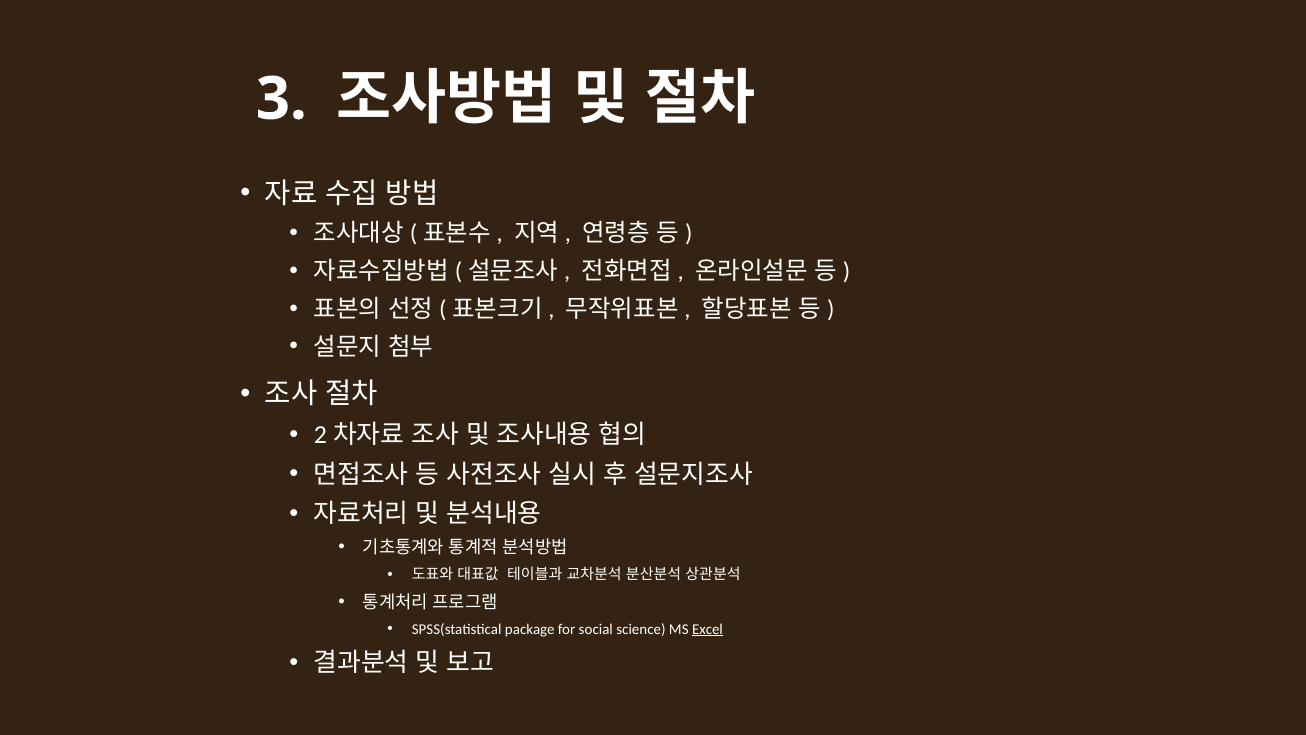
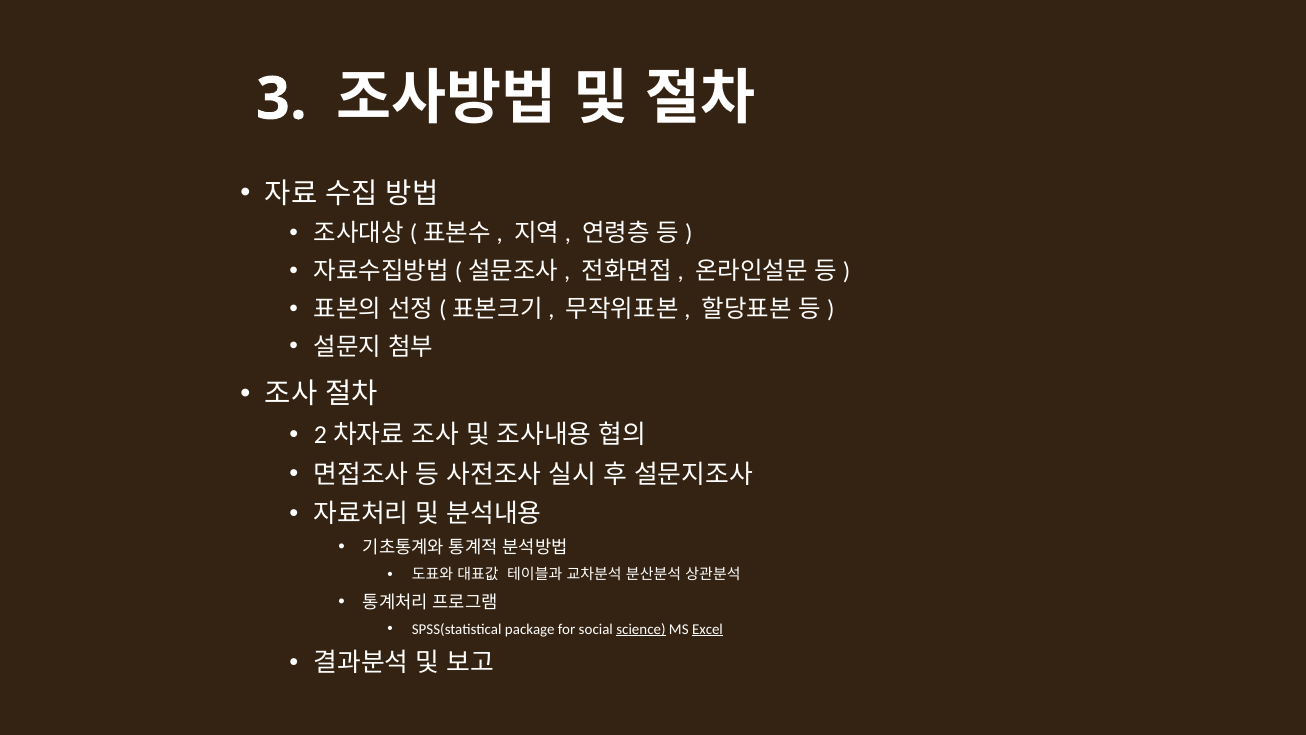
science underline: none -> present (641, 629)
